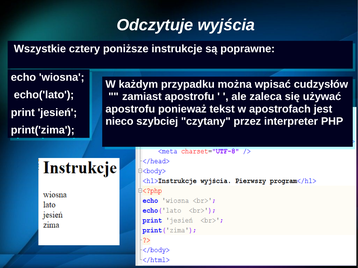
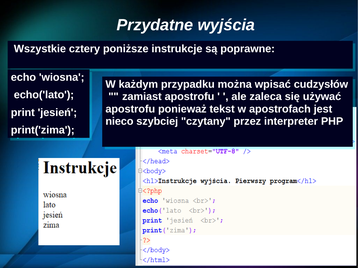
Odczytuje: Odczytuje -> Przydatne (155, 25)
